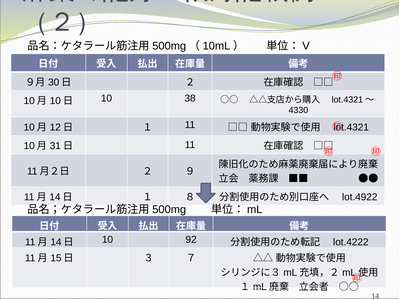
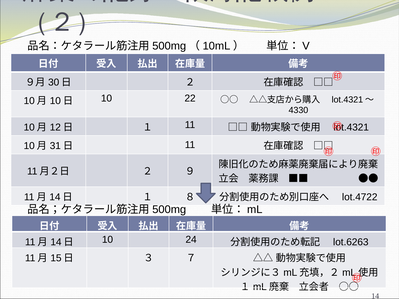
38: 38 -> 22 (190, 98)
lot.4922: lot.4922 -> lot.4722 (360, 197)
92: 92 -> 24 (191, 240)
lot.4222: lot.4222 -> lot.6263 (351, 242)
